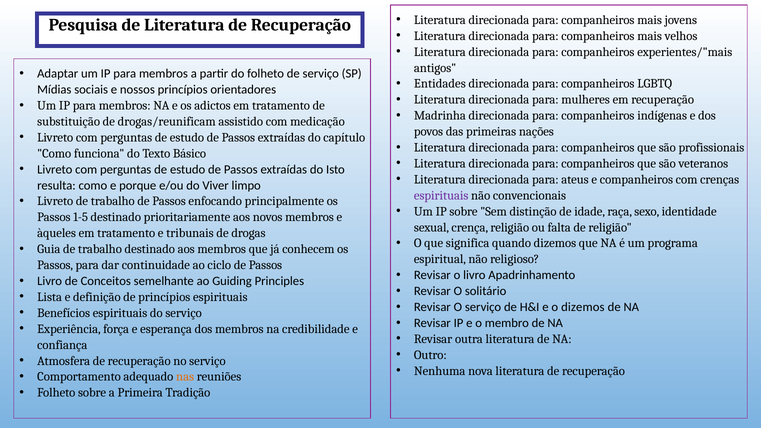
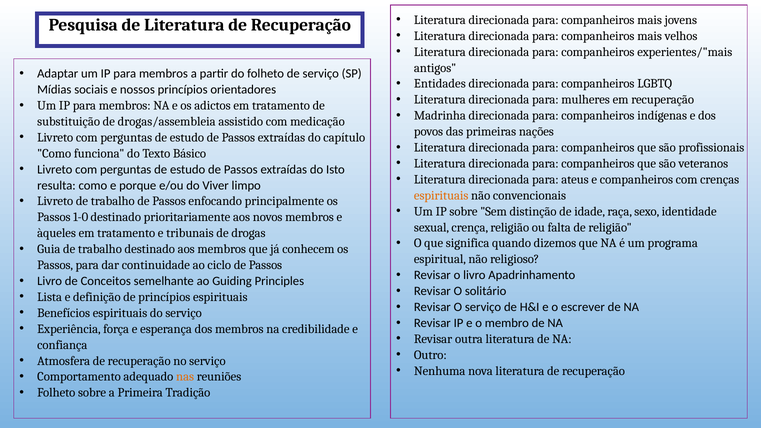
drogas/reunificam: drogas/reunificam -> drogas/assembleia (167, 122)
espirituais colour: purple -> orange (441, 195)
1-5: 1-5 -> 1-0 (81, 217)
o dizemos: dizemos -> escrever (583, 307)
